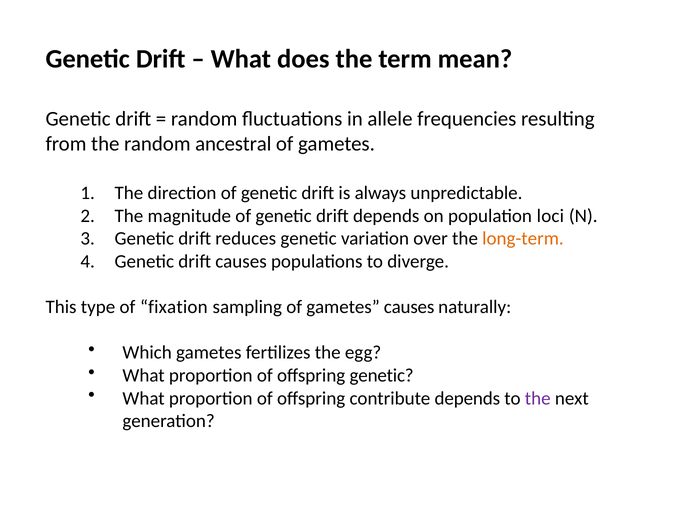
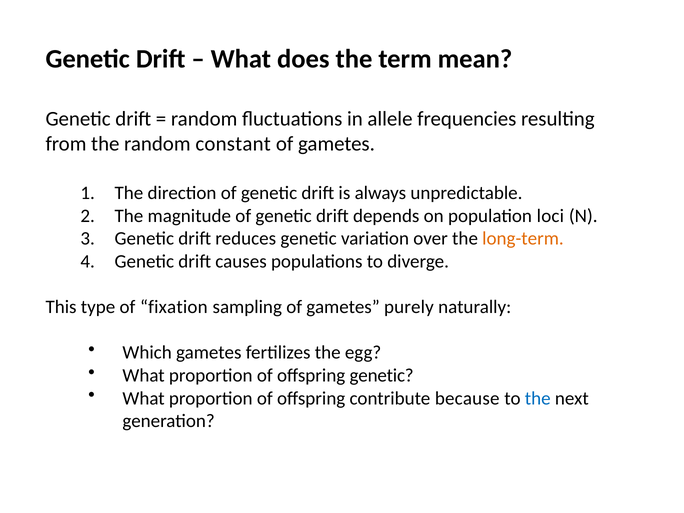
ancestral: ancestral -> constant (233, 144)
gametes causes: causes -> purely (409, 307)
contribute depends: depends -> because (467, 398)
the colour: purple -> blue (538, 398)
